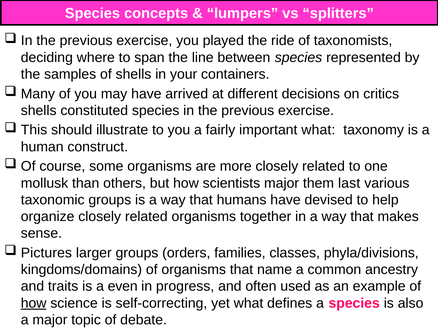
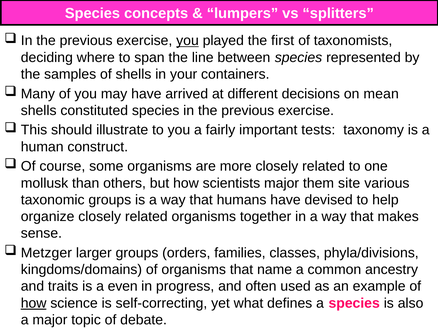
you underline: none -> present (188, 41)
ride: ride -> first (283, 41)
critics: critics -> mean (381, 94)
important what: what -> tests (318, 130)
last: last -> site (349, 183)
Pictures: Pictures -> Metzger (46, 253)
